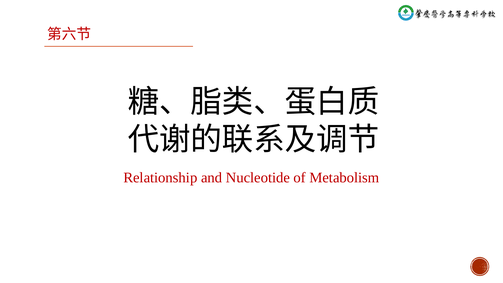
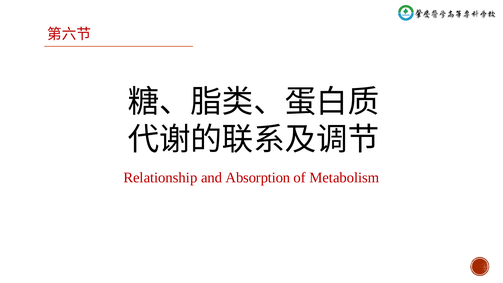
Nucleotide: Nucleotide -> Absorption (258, 178)
